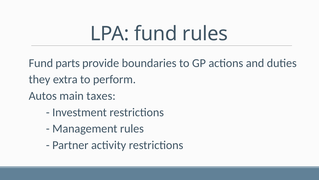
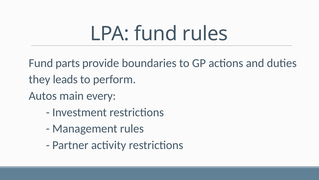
extra: extra -> leads (65, 79)
taxes: taxes -> every (101, 96)
